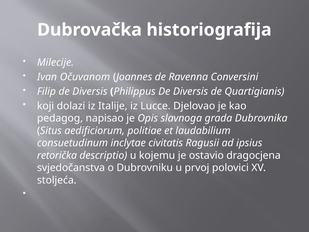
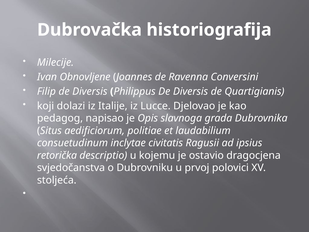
Očuvanom: Očuvanom -> Obnovljene (85, 77)
